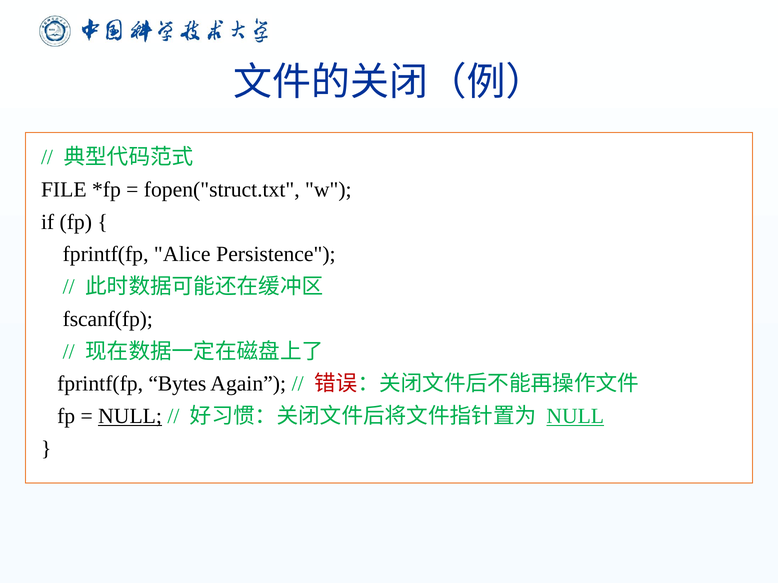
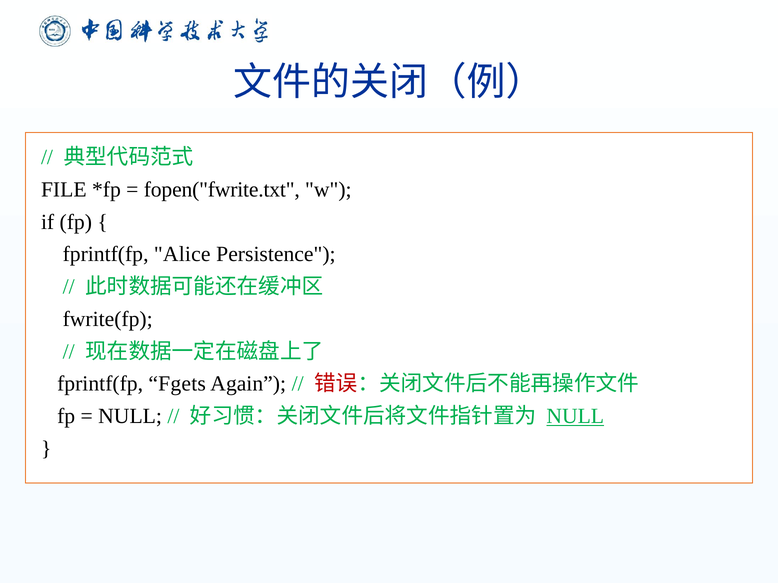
fopen("struct.txt: fopen("struct.txt -> fopen("fwrite.txt (222, 190)
fscanf(fp: fscanf(fp -> fwrite(fp (108, 319)
Bytes: Bytes -> Fgets (177, 384)
NULL underline: present -> none (130, 417)
